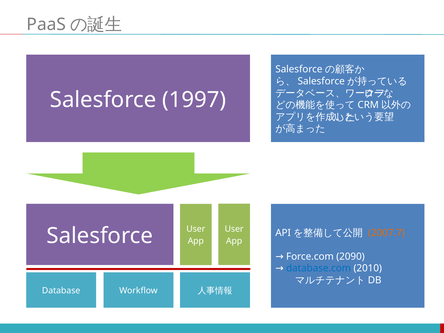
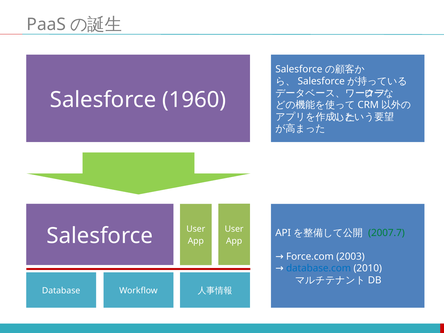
1997: 1997 -> 1960 (194, 100)
2007.7 colour: orange -> green (386, 233)
2090: 2090 -> 2003 (350, 256)
